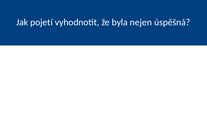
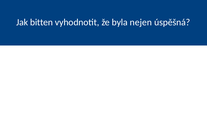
pojetí: pojetí -> bitten (42, 22)
